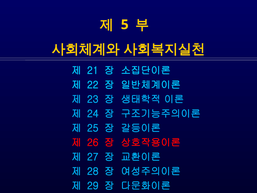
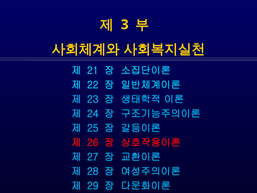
5: 5 -> 3 (125, 25)
